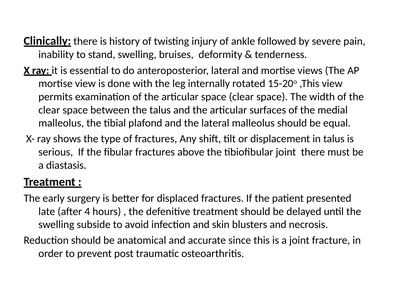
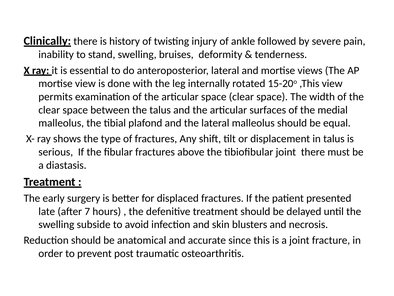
4: 4 -> 7 (87, 211)
